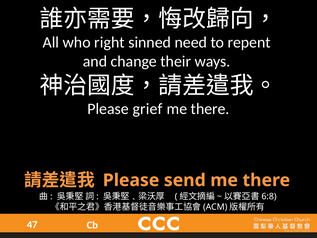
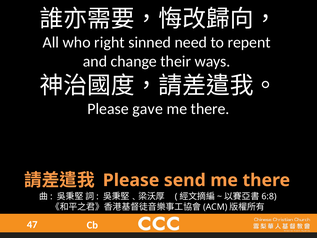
grief: grief -> gave (148, 109)
